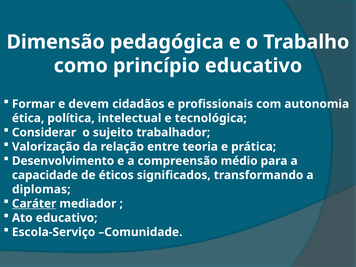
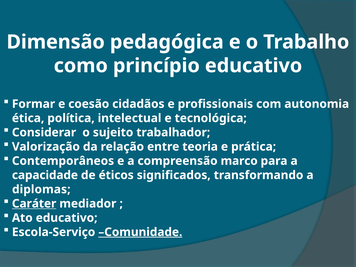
devem: devem -> coesão (89, 104)
Desenvolvimento: Desenvolvimento -> Contemporâneos (63, 161)
médio: médio -> marco (239, 161)
Comunidade underline: none -> present (140, 232)
